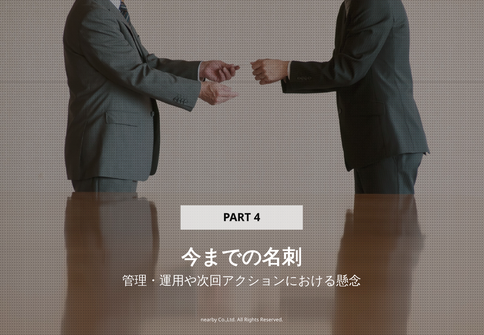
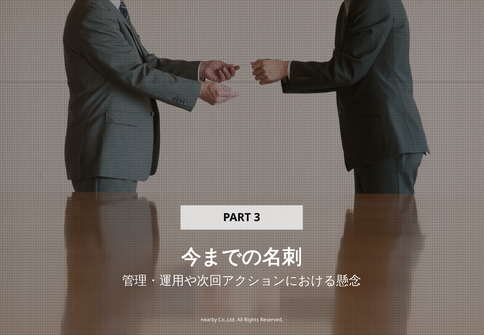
4: 4 -> 3 (257, 217)
